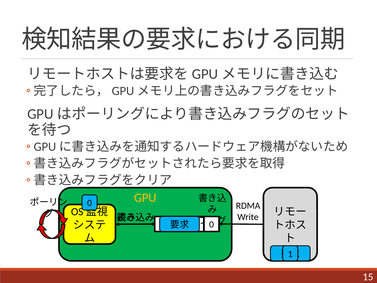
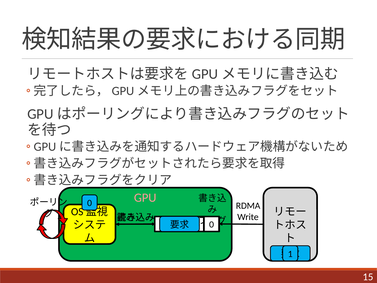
GPU colour: yellow -> pink (145, 198)
